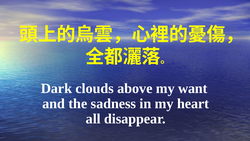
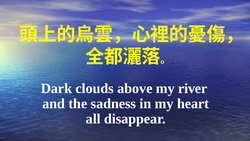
want: want -> river (193, 88)
